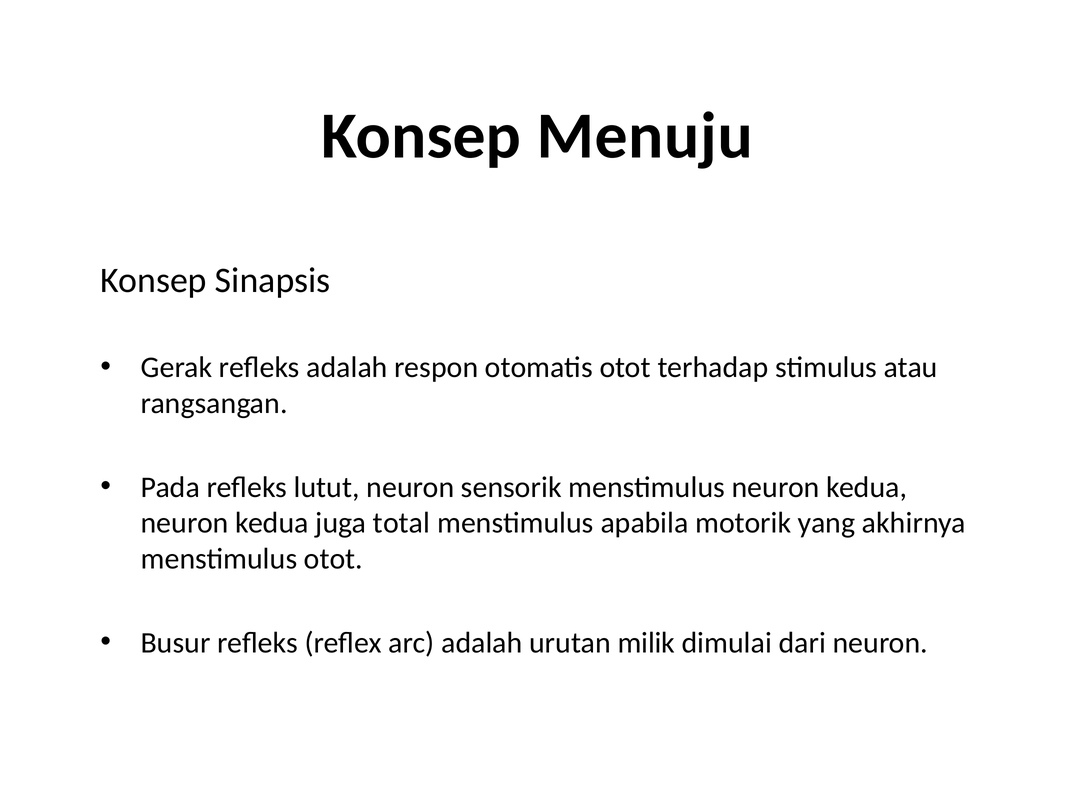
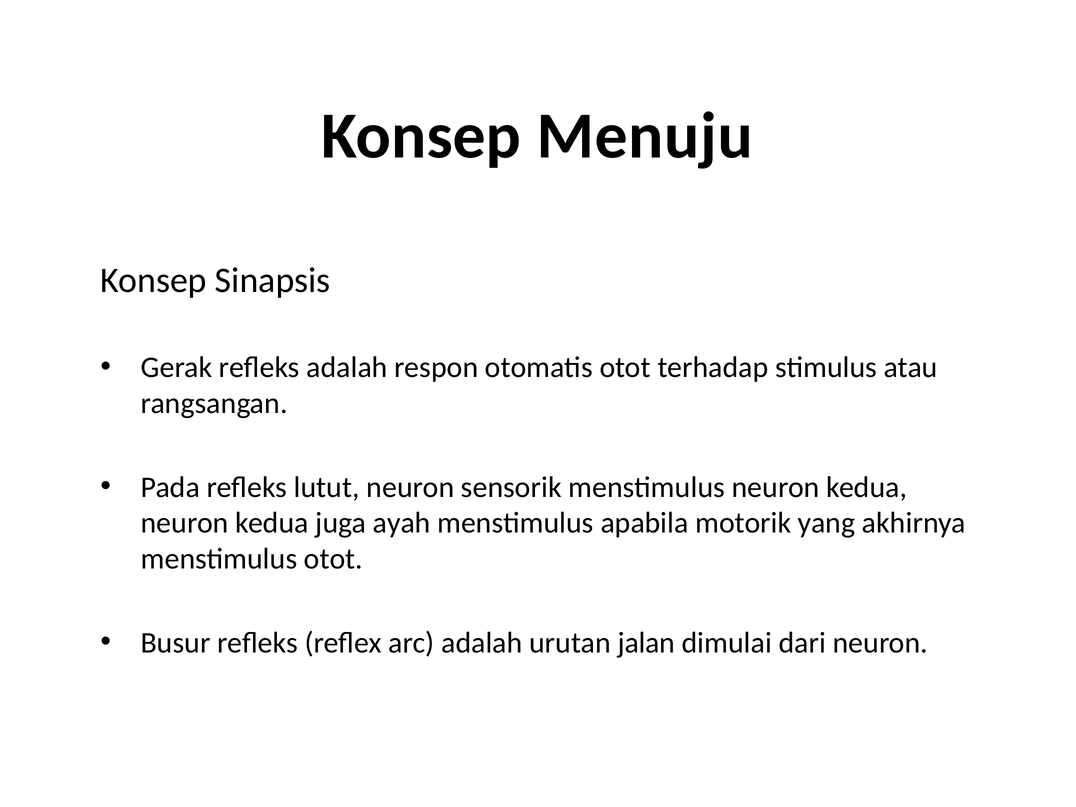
total: total -> ayah (402, 523)
milik: milik -> jalan (646, 643)
